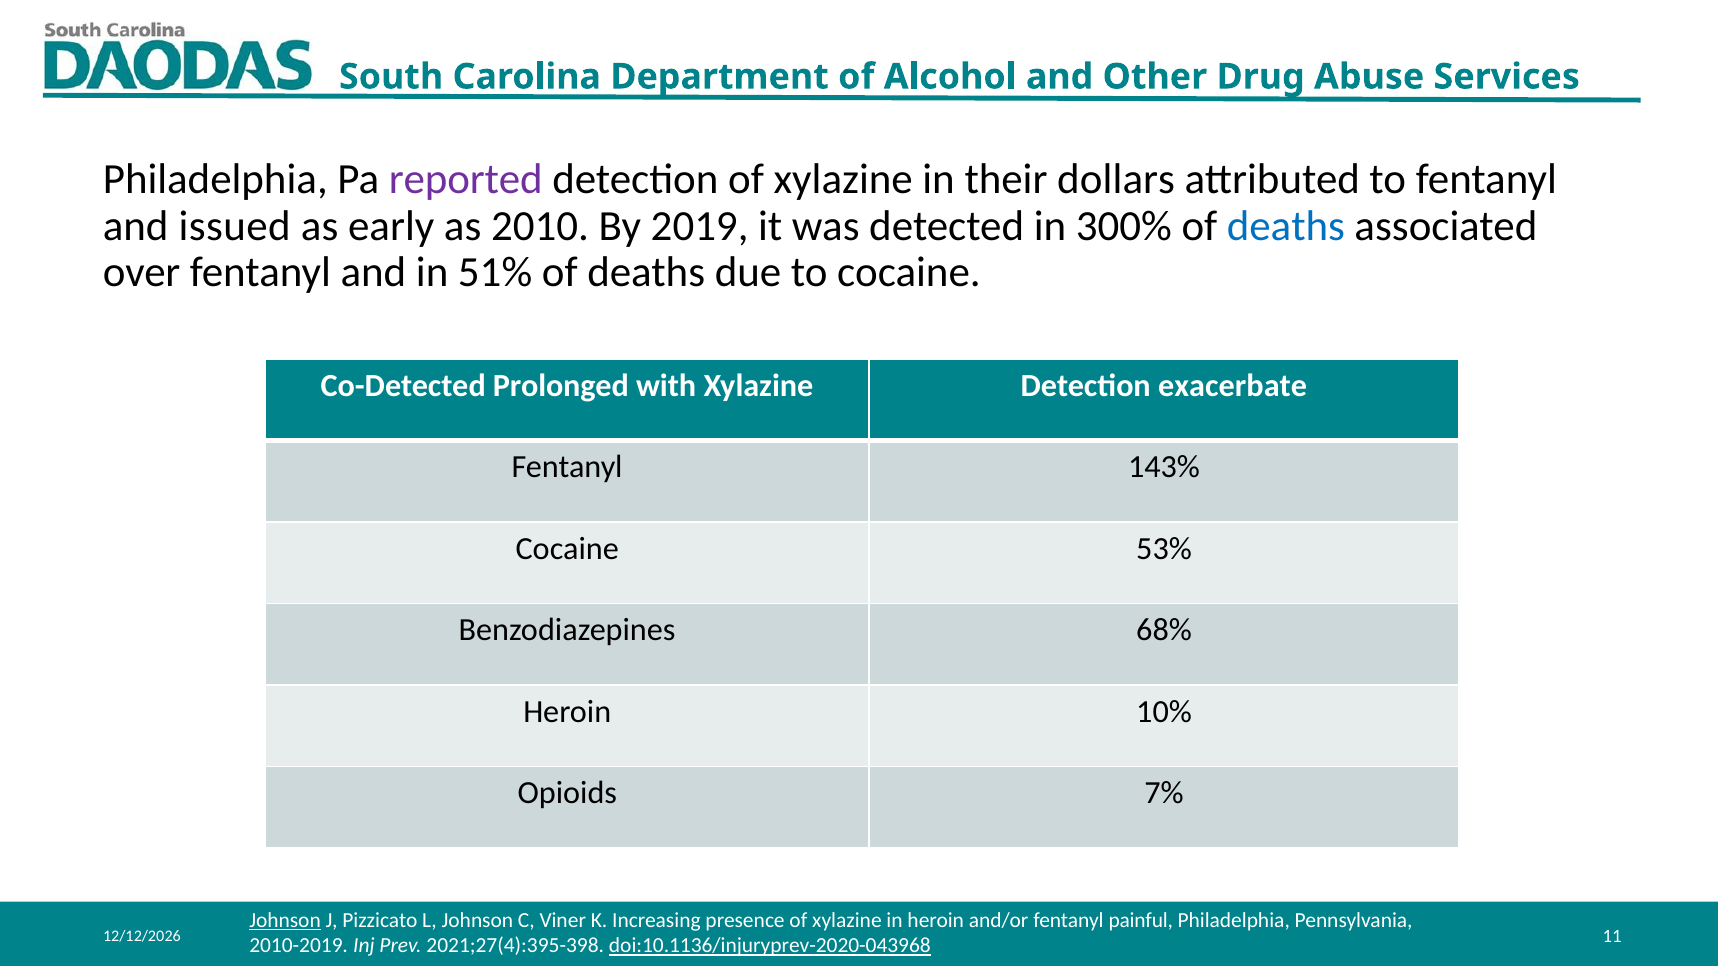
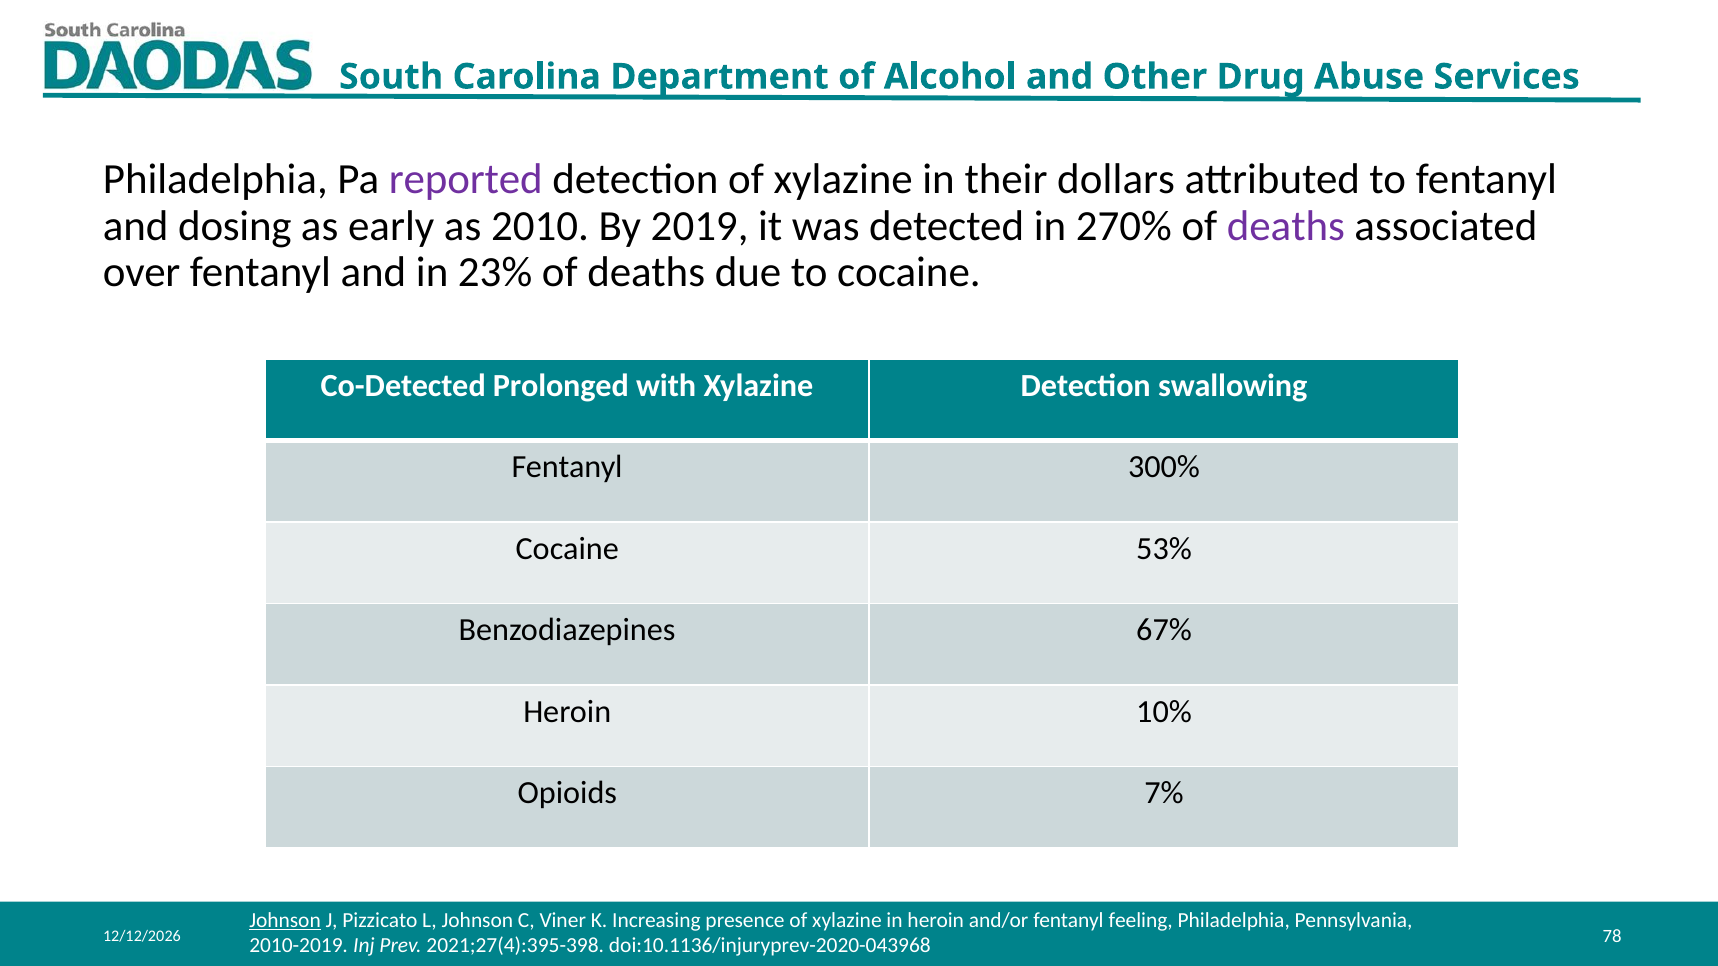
issued: issued -> dosing (235, 226)
300%: 300% -> 270% (1124, 226)
deaths colour: blue -> purple (1286, 226)
51%: 51% -> 23% (495, 272)
exacerbate: exacerbate -> swallowing (1233, 386)
143%: 143% -> 300% (1164, 467)
68%: 68% -> 67% (1164, 630)
painful: painful -> feeling (1141, 920)
11: 11 -> 78 (1612, 937)
doi:10.1136/injuryprev-2020-043968 underline: present -> none (770, 946)
